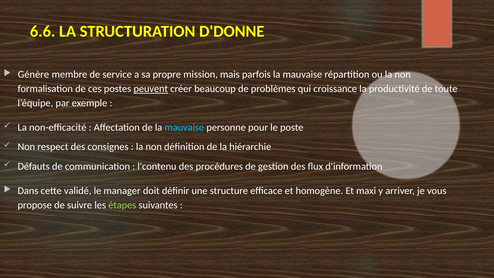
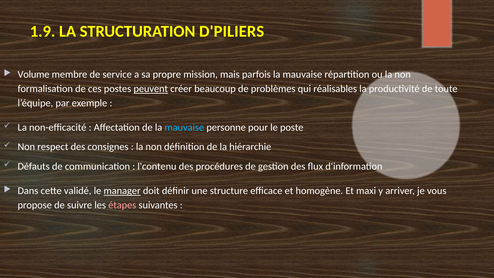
6.6: 6.6 -> 1.9 (43, 31)
D'DONNE: D'DONNE -> D'PILIERS (232, 31)
Génère: Génère -> Volume (34, 75)
croissance: croissance -> réalisables (335, 89)
manager underline: none -> present (122, 191)
étapes colour: light green -> pink (122, 205)
